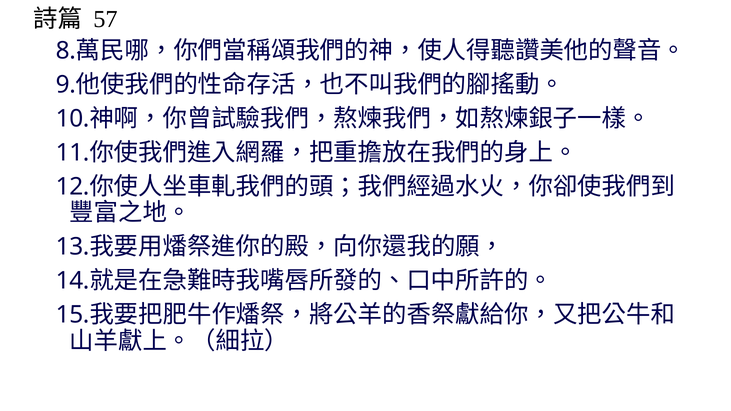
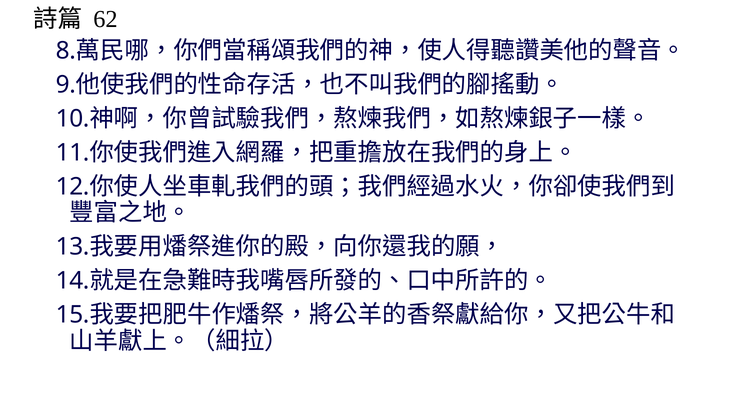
57: 57 -> 62 (105, 19)
